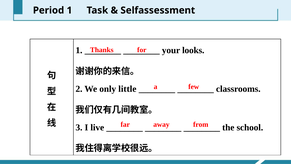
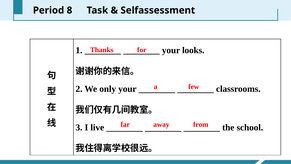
Period 1: 1 -> 8 (69, 10)
only little: little -> your (127, 89)
